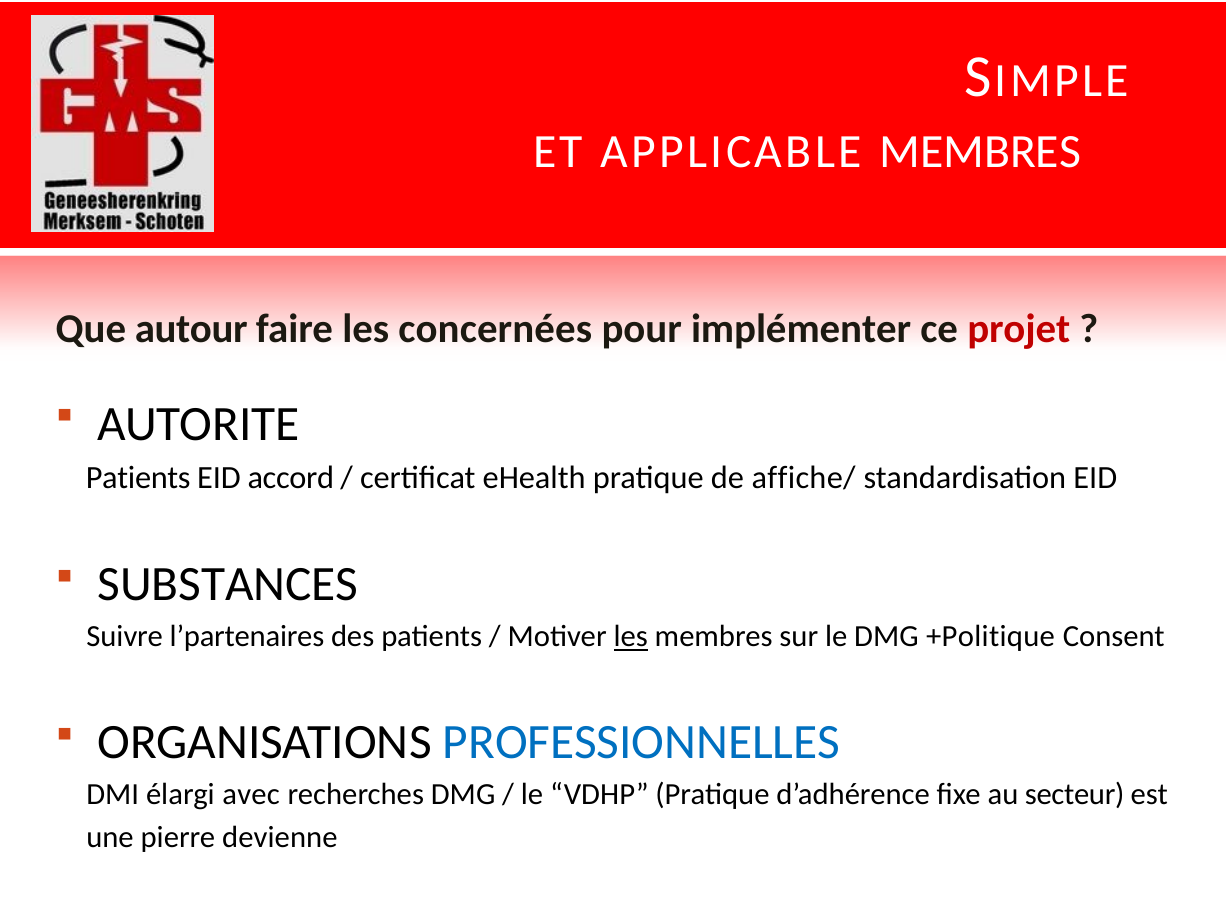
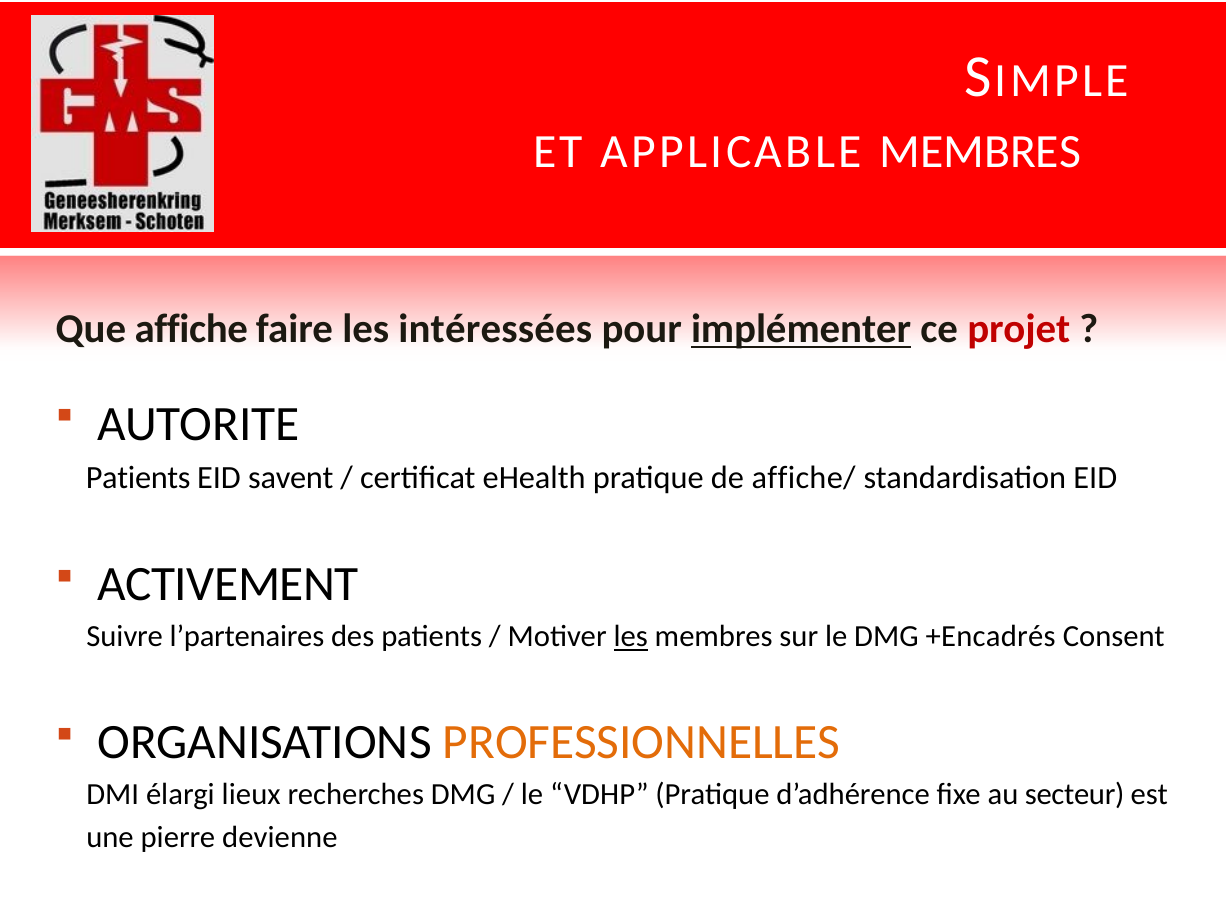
autour: autour -> affiche (191, 329)
concernées: concernées -> intéressées (495, 329)
implémenter underline: none -> present (801, 329)
accord: accord -> savent (291, 477)
SUBSTANCES: SUBSTANCES -> ACTIVEMENT (228, 584)
+Politique: +Politique -> +Encadrés (991, 637)
PROFESSIONNELLES colour: blue -> orange (642, 743)
avec: avec -> lieux (251, 795)
